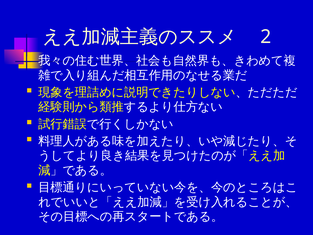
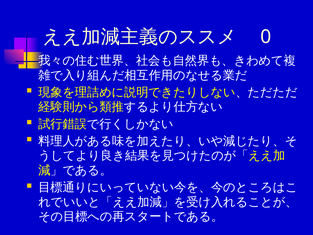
2: 2 -> 0 (266, 37)
